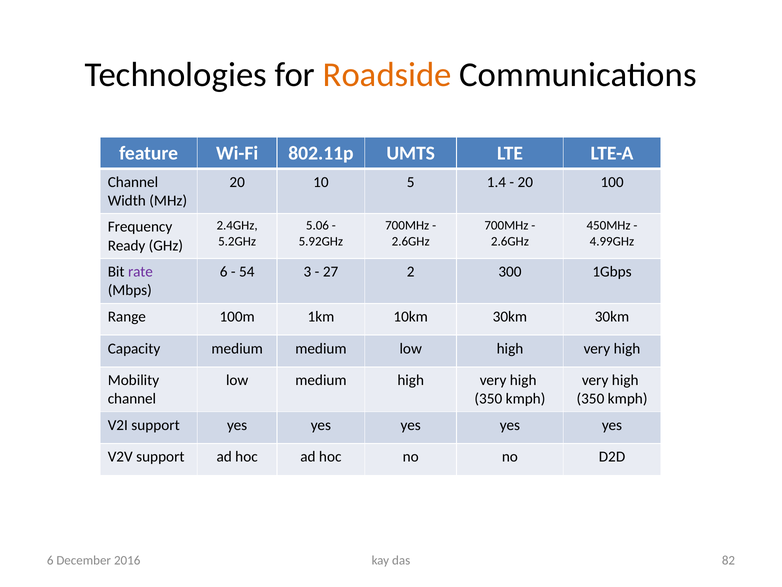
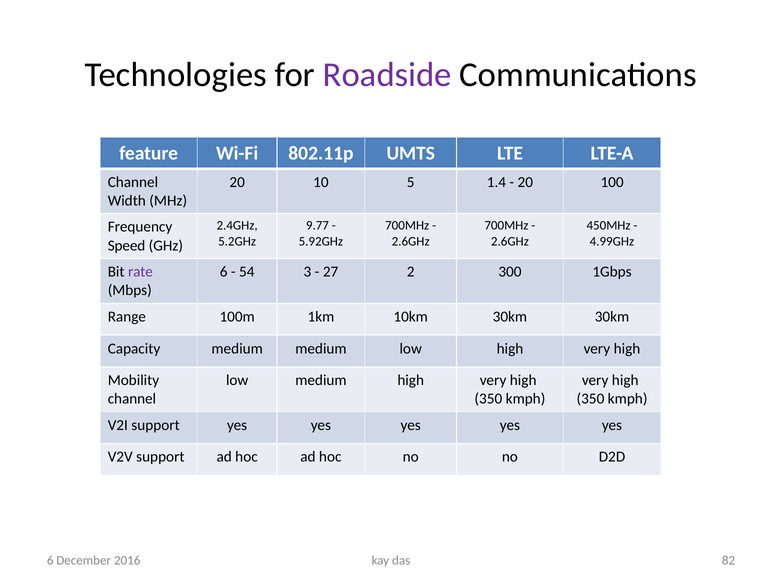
Roadside colour: orange -> purple (387, 75)
5.06: 5.06 -> 9.77 (317, 225)
Ready: Ready -> Speed (127, 245)
